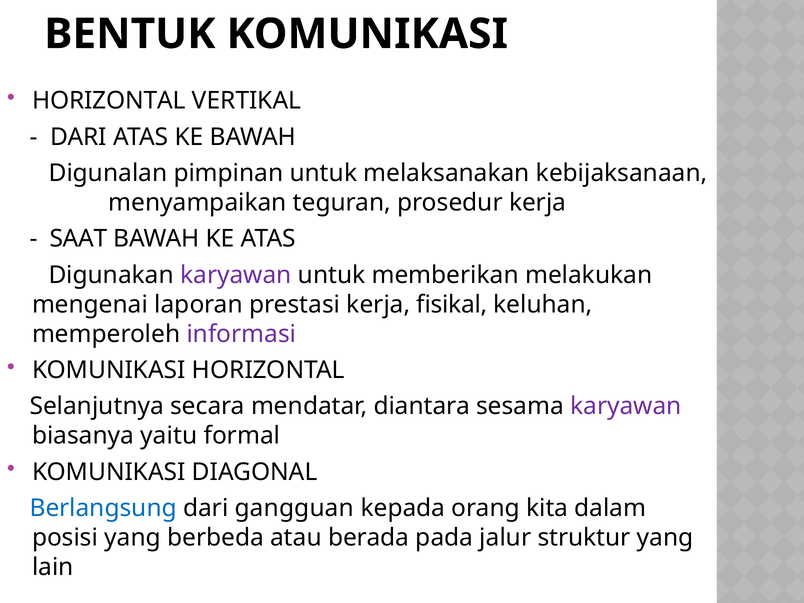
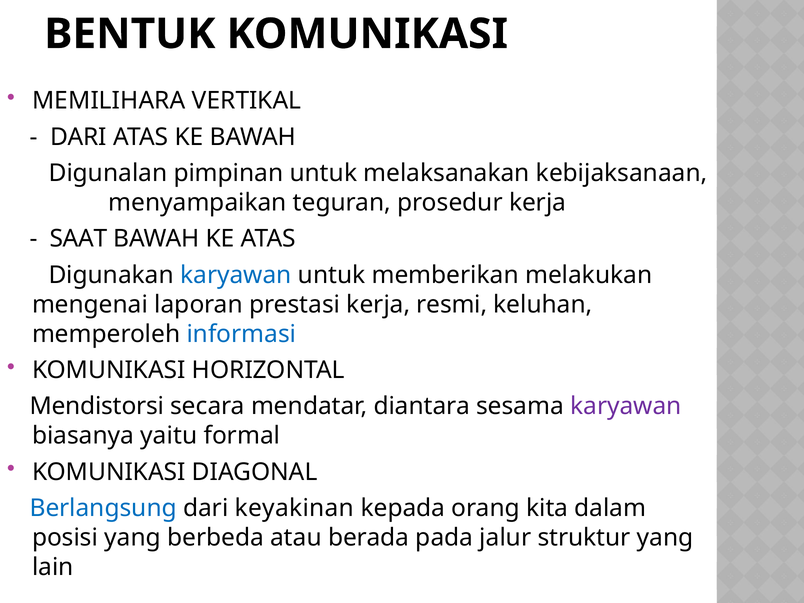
HORIZONTAL: HORIZONTAL -> MEMILIHARA (109, 101)
karyawan colour: purple -> blue (236, 275)
fisikal: fisikal -> resmi (452, 304)
informasi colour: purple -> blue (241, 334)
Selanjutnya: Selanjutnya -> Mendistorsi (97, 406)
gangguan: gangguan -> keyakinan (294, 508)
